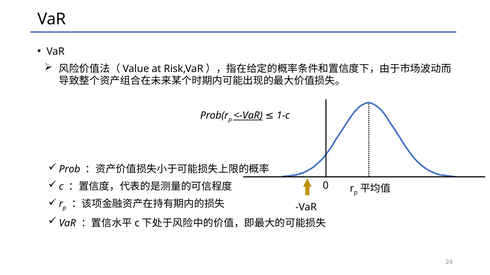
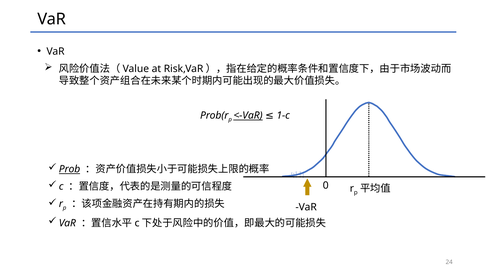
Prob underline: none -> present (70, 170)
